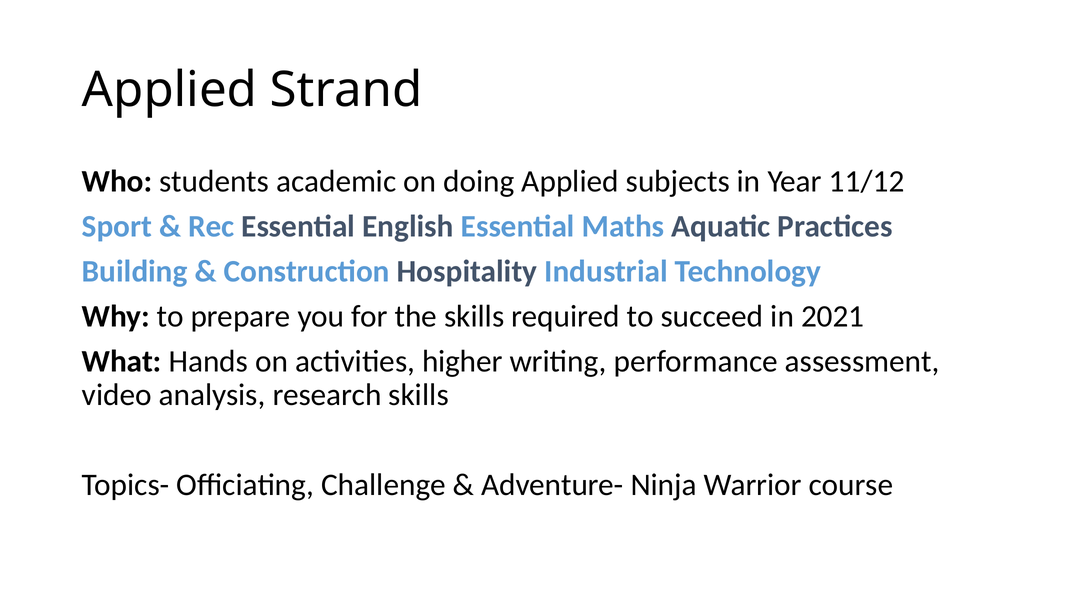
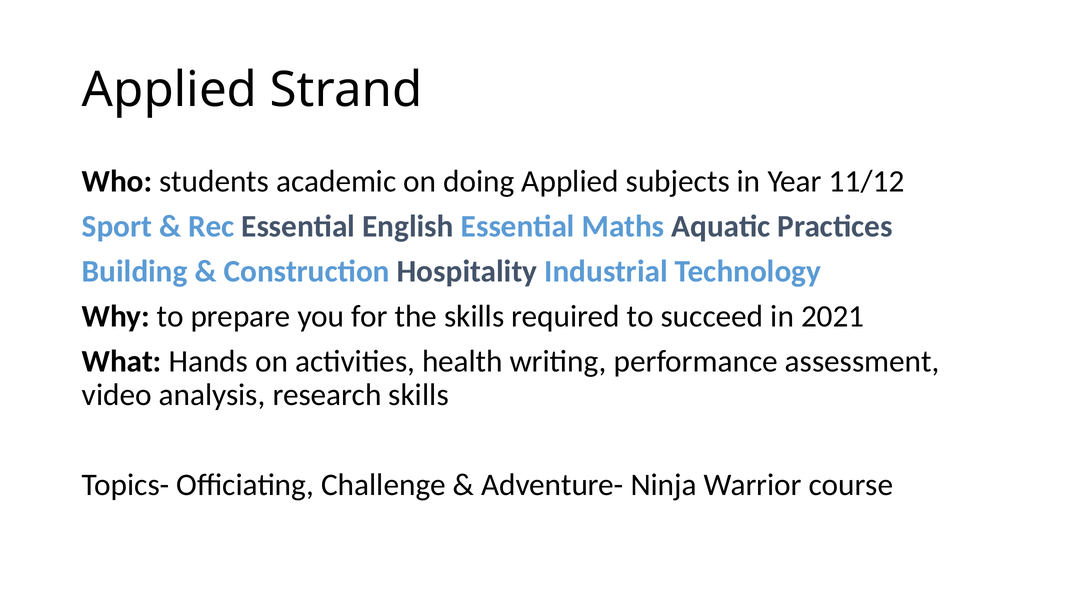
higher: higher -> health (462, 361)
